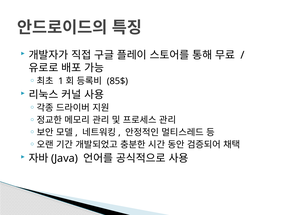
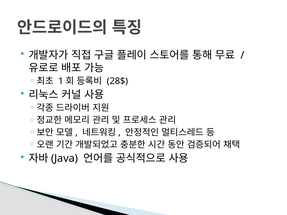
85$: 85$ -> 28$ (117, 81)
